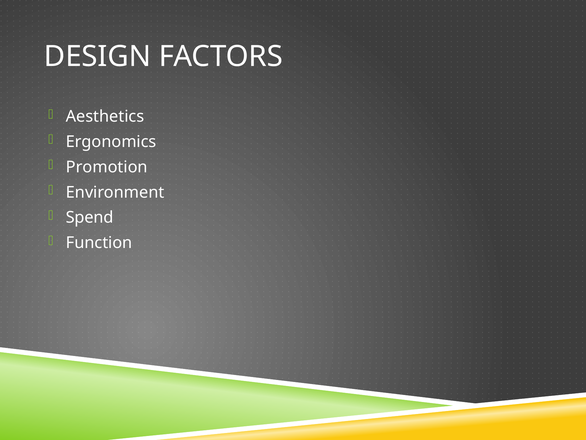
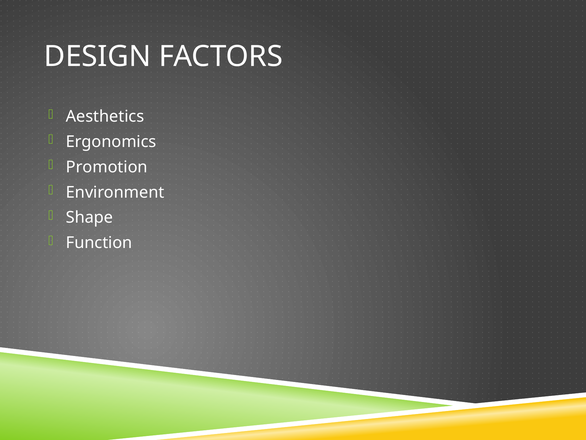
Spend: Spend -> Shape (90, 217)
